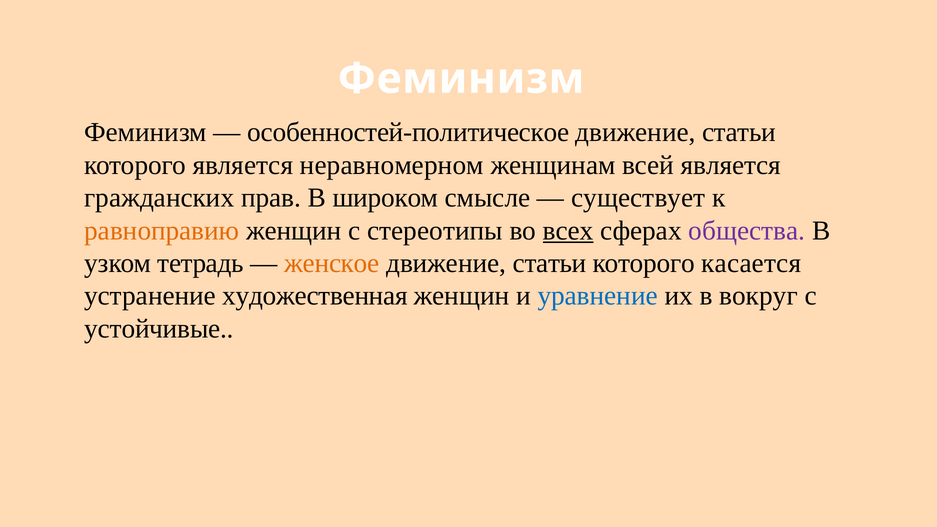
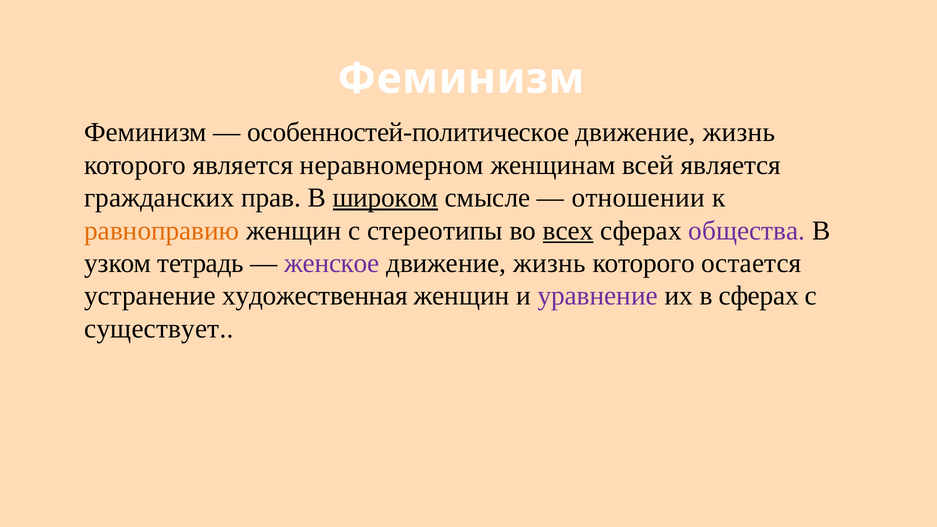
статьи: статьи -> жизнь (739, 132)
широком underline: none -> present (385, 198)
существует: существует -> отношении (638, 198)
женское colour: orange -> purple (332, 263)
статьи: статьи -> жизнь (549, 263)
касается: касается -> остается (751, 263)
уравнение colour: blue -> purple (598, 296)
в вокруг: вокруг -> сферах (759, 296)
устойчивые: устойчивые -> существует (159, 329)
